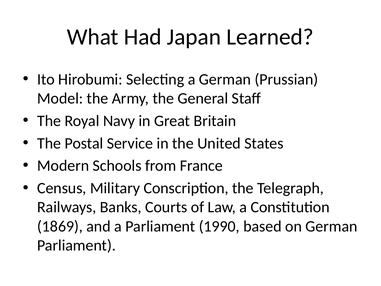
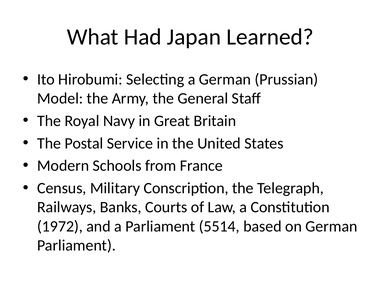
1869: 1869 -> 1972 (60, 226)
1990: 1990 -> 5514 (219, 226)
